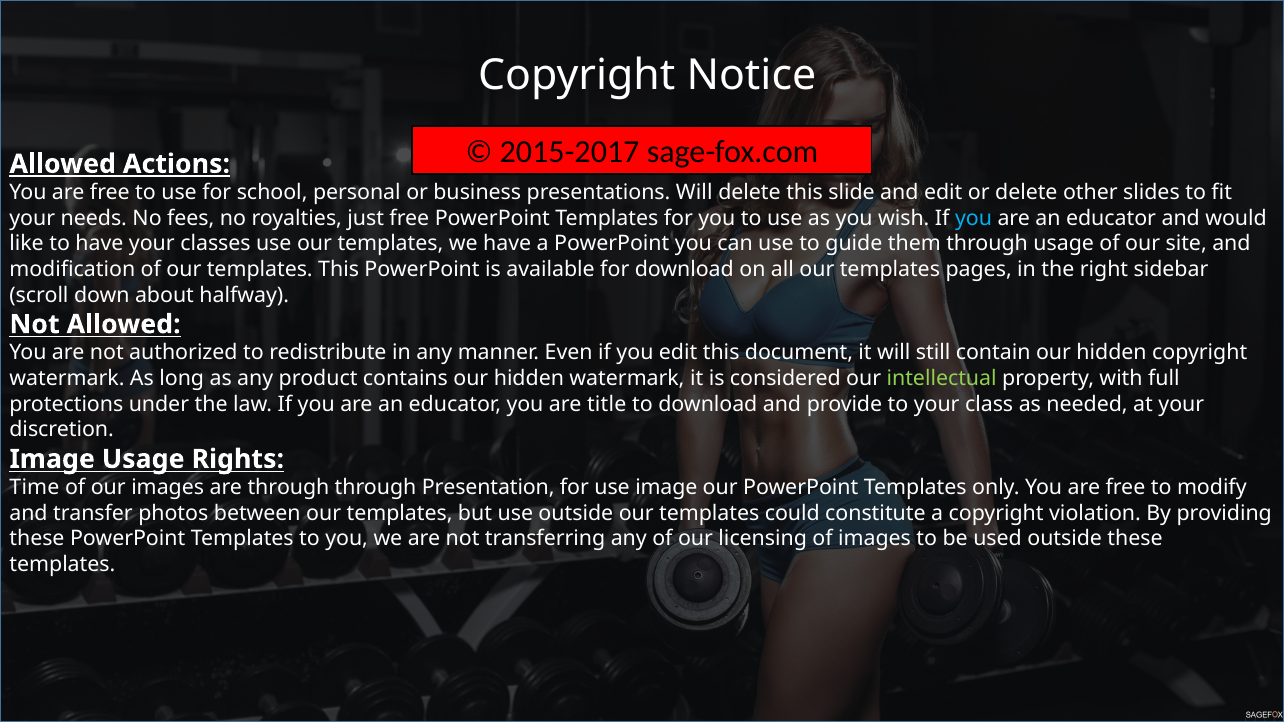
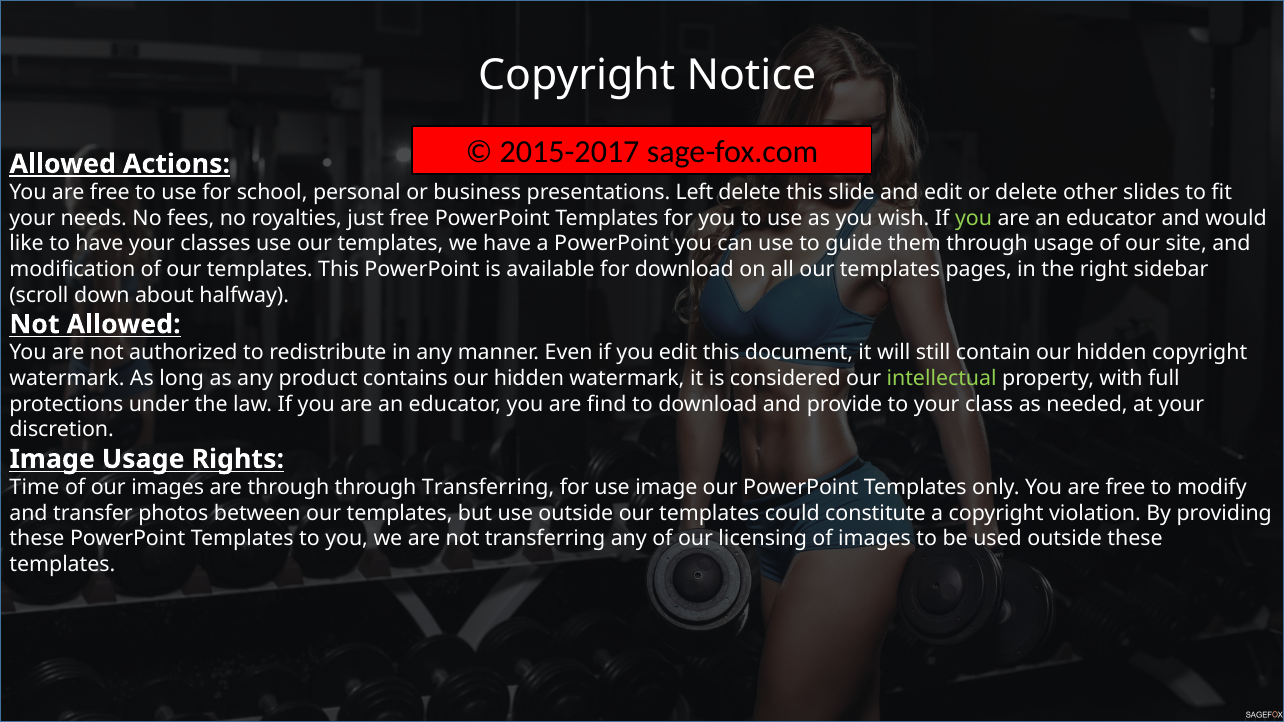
presentations Will: Will -> Left (694, 193)
you colour: light blue -> light green (974, 218)
title: title -> find (607, 404)
through Presentation: Presentation -> Transferring (488, 488)
